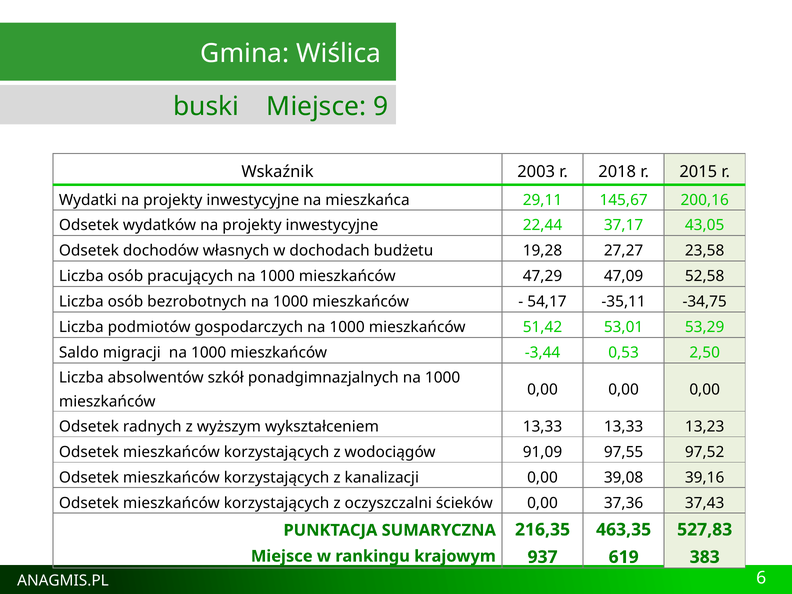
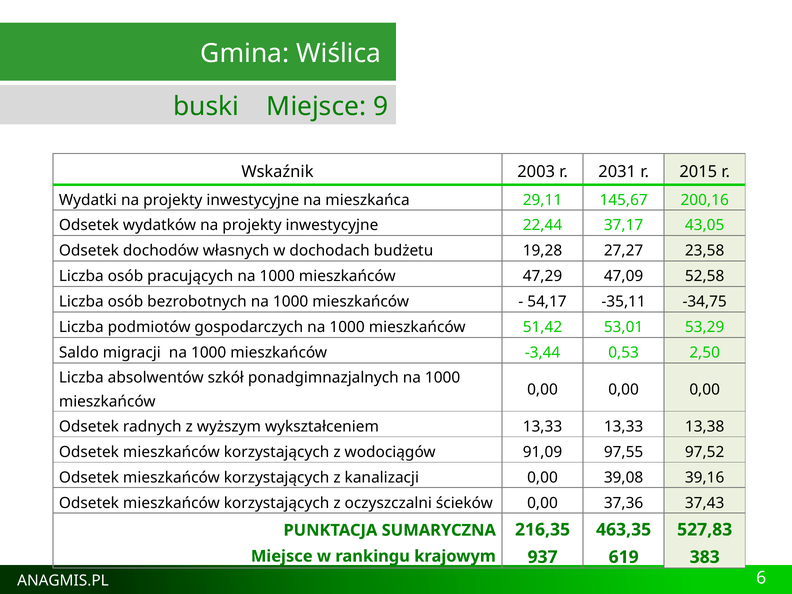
2018: 2018 -> 2031 (617, 172)
13,23: 13,23 -> 13,38 (705, 426)
